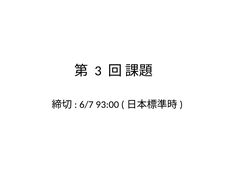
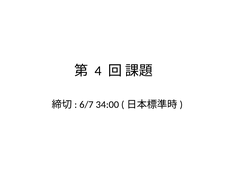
3: 3 -> 4 (98, 71)
93:00: 93:00 -> 34:00 (107, 105)
